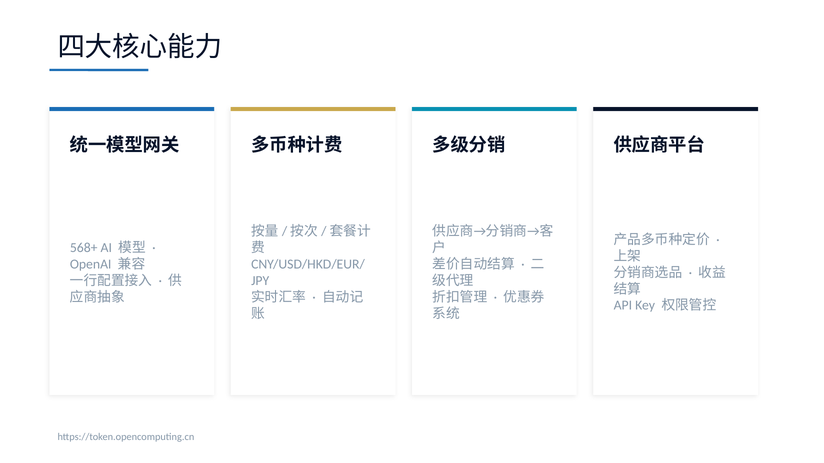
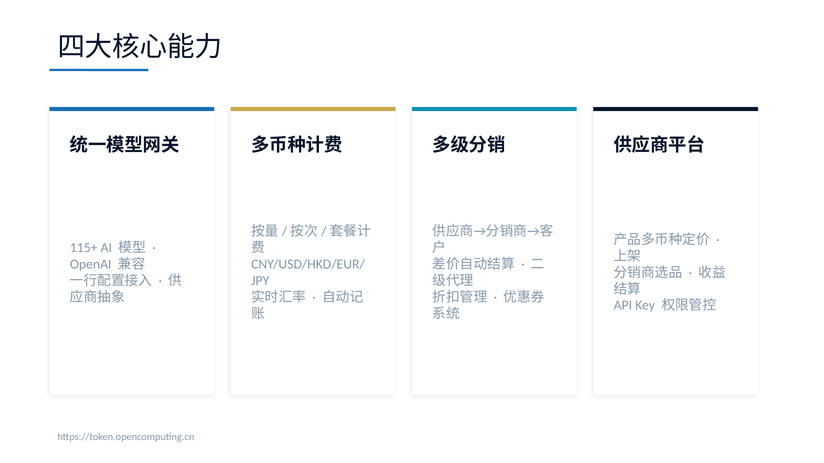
568+: 568+ -> 115+ (84, 248)
